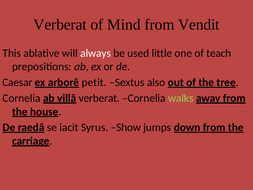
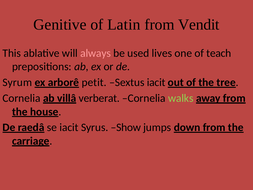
Verberat: Verberat -> Genitive (60, 24)
Mind: Mind -> Latin (124, 24)
always colour: white -> pink (96, 53)
little: little -> lives (162, 53)
Caesar: Caesar -> Syrum (17, 82)
Sextus also: also -> iacit (156, 82)
